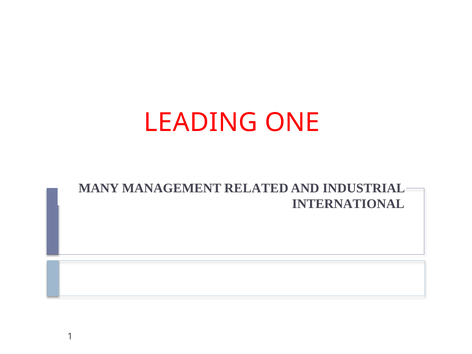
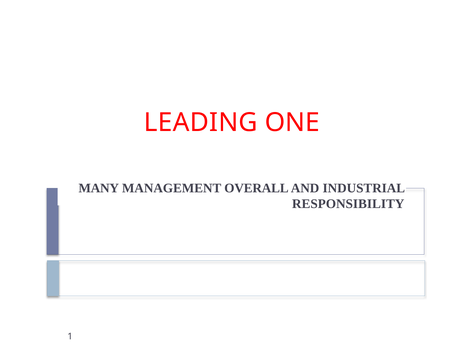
RELATED: RELATED -> OVERALL (256, 188)
INTERNATIONAL: INTERNATIONAL -> RESPONSIBILITY (348, 204)
